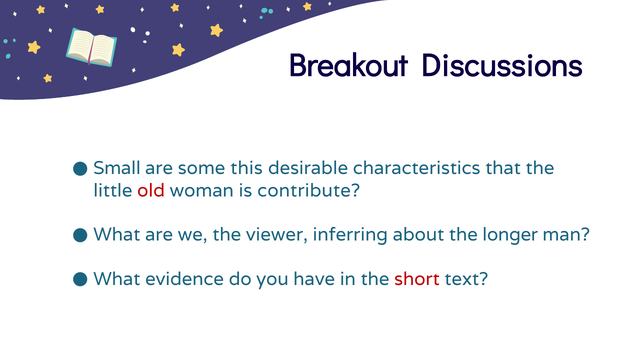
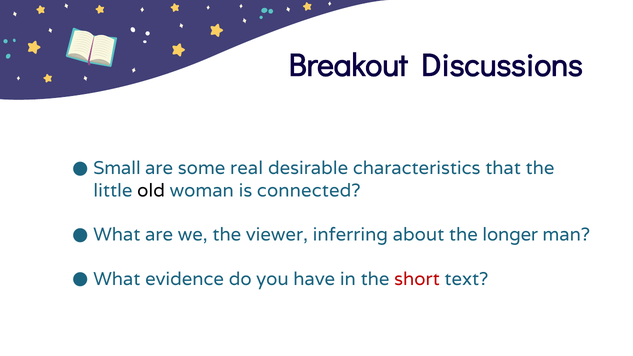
this: this -> real (247, 168)
old colour: red -> black (151, 190)
contribute: contribute -> connected (309, 190)
